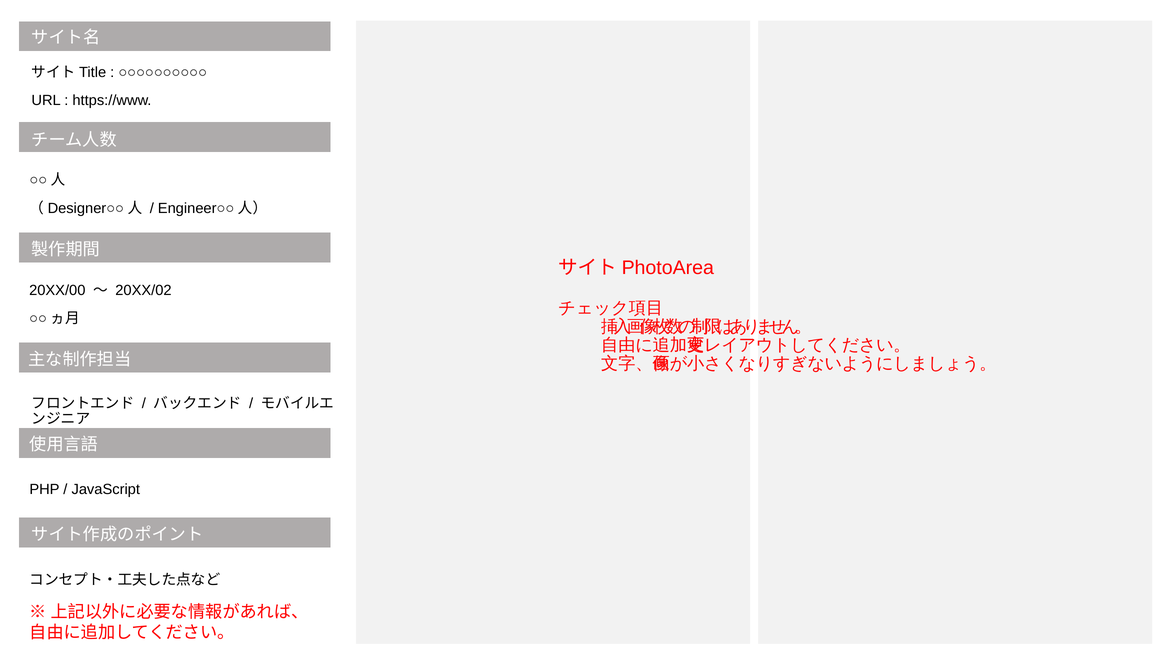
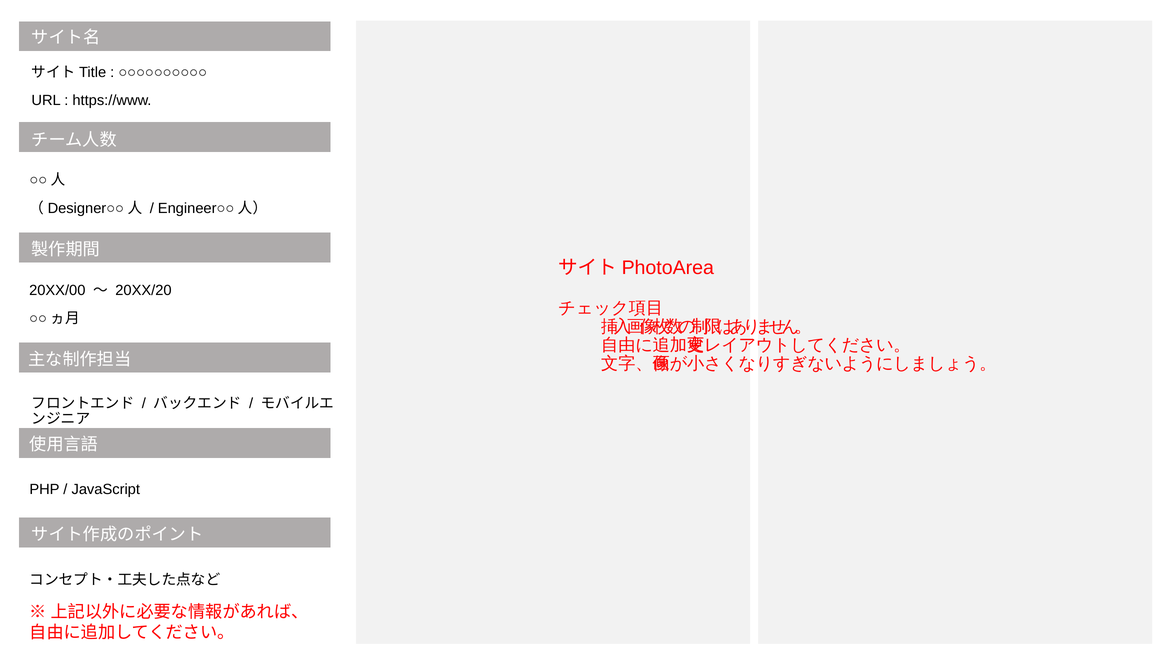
20XX/02: 20XX/02 -> 20XX/20 (143, 290)
